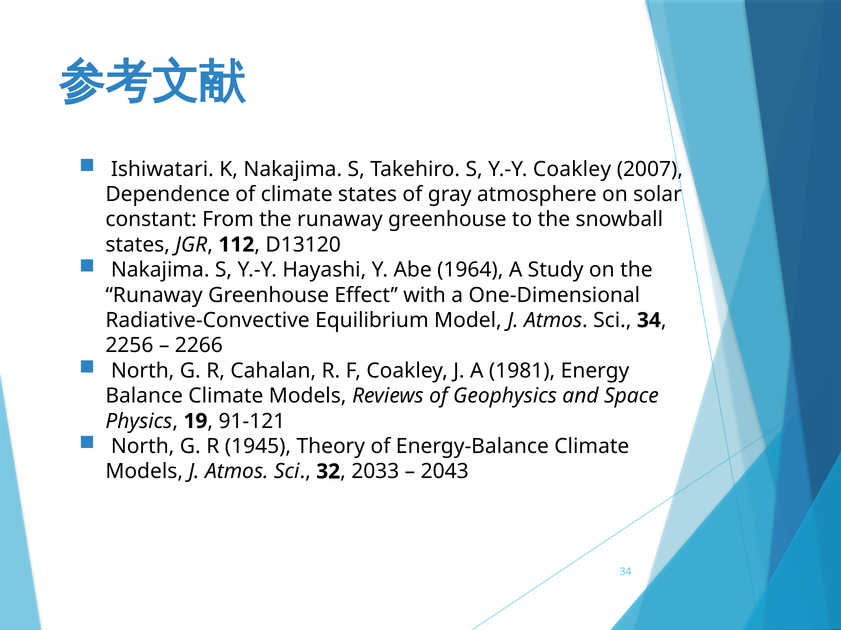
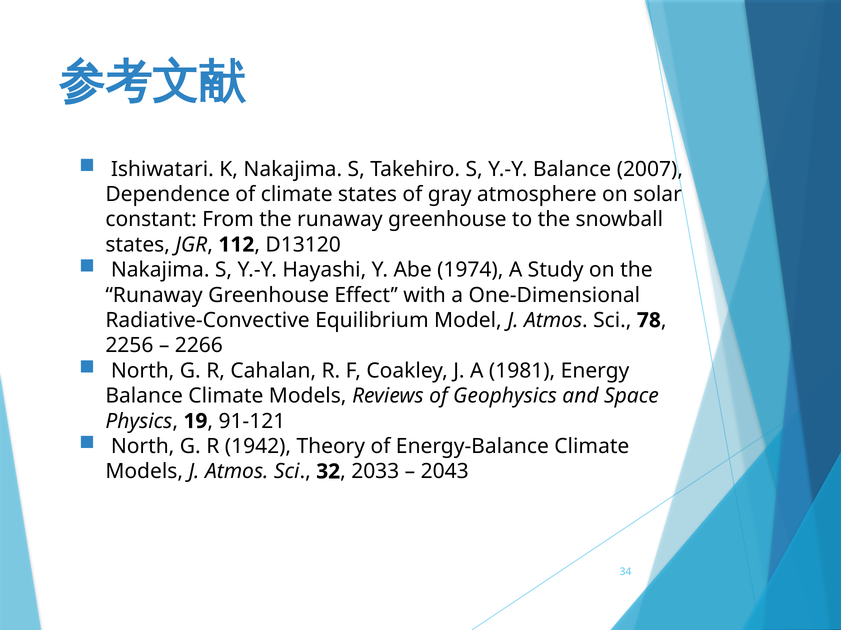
Y.-Y Coakley: Coakley -> Balance (572, 169)
1964: 1964 -> 1974 (470, 270)
Sci 34: 34 -> 78 (649, 321)
1945: 1945 -> 1942 (258, 447)
